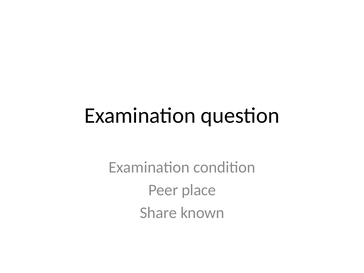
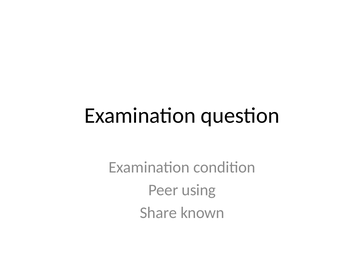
place: place -> using (199, 190)
